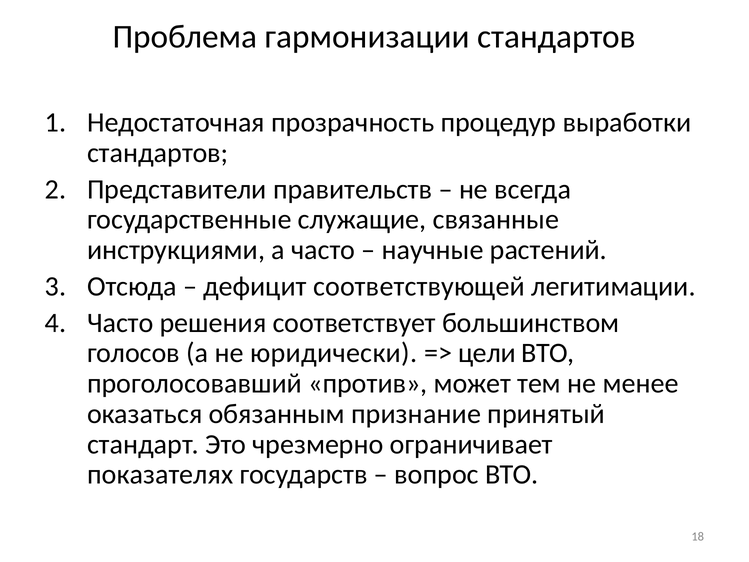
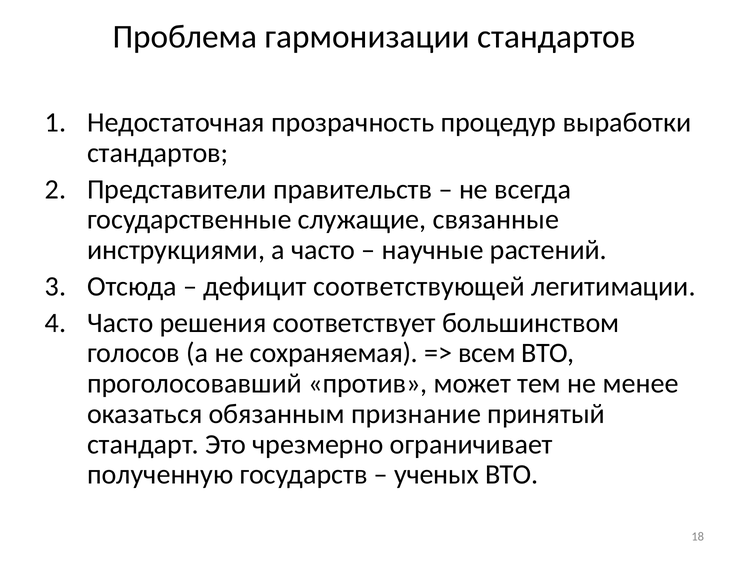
юридически: юридически -> сохраняемая (334, 353)
цели: цели -> всем (487, 353)
показателях: показателях -> полученную (160, 475)
вопрос: вопрос -> ученых (437, 475)
